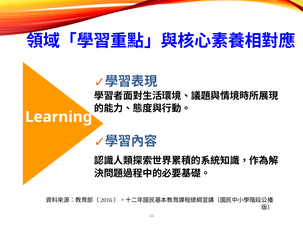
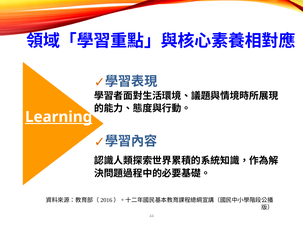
Learning underline: none -> present (59, 117)
